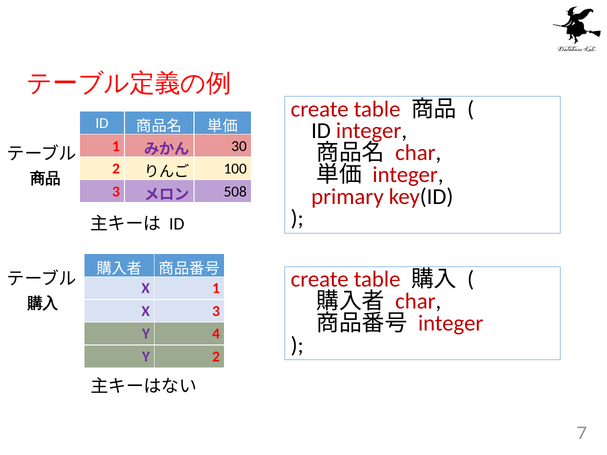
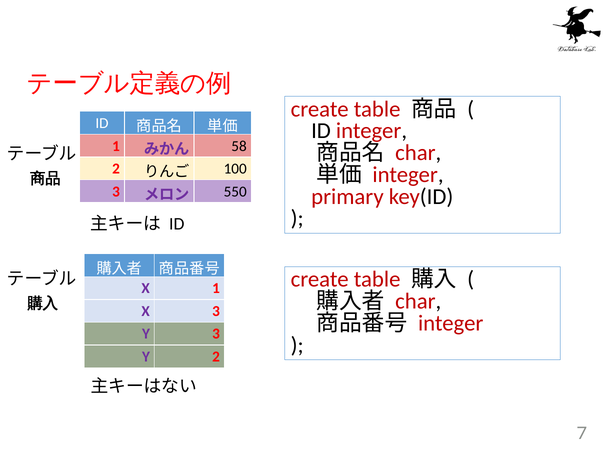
30: 30 -> 58 (239, 146)
508: 508 -> 550 (235, 192)
Y 4: 4 -> 3 (216, 334)
